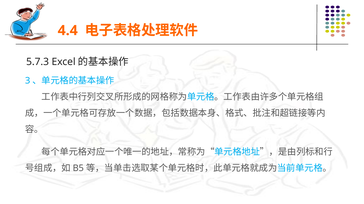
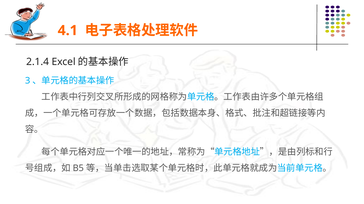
4.4: 4.4 -> 4.1 (68, 31)
5.7.3: 5.7.3 -> 2.1.4 (38, 62)
